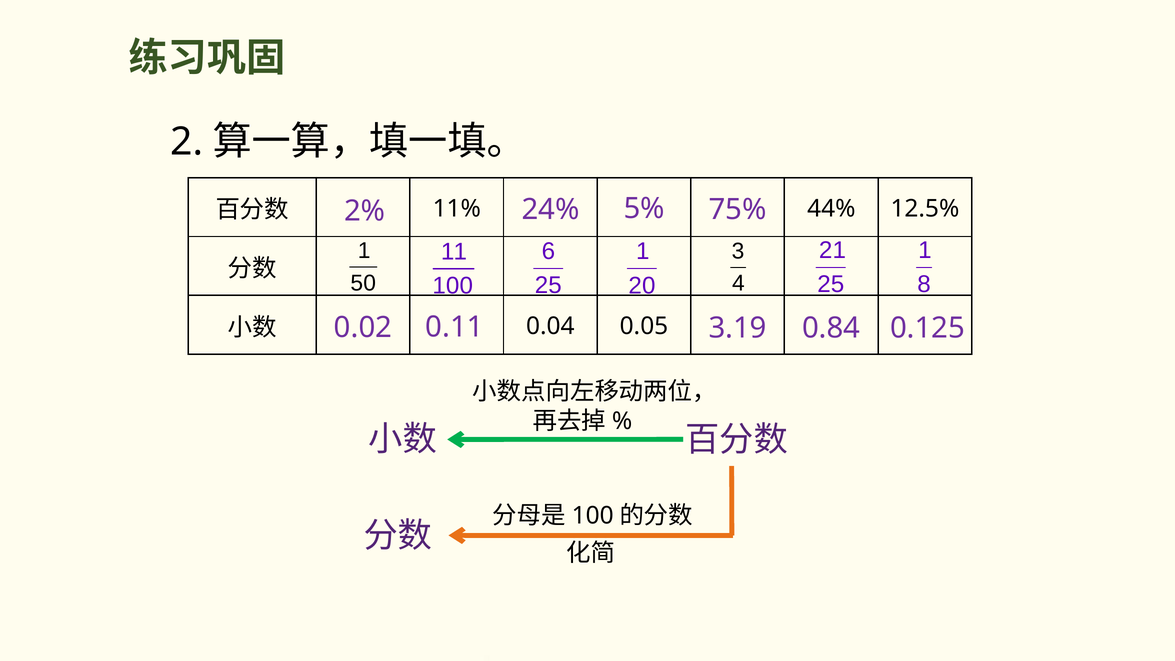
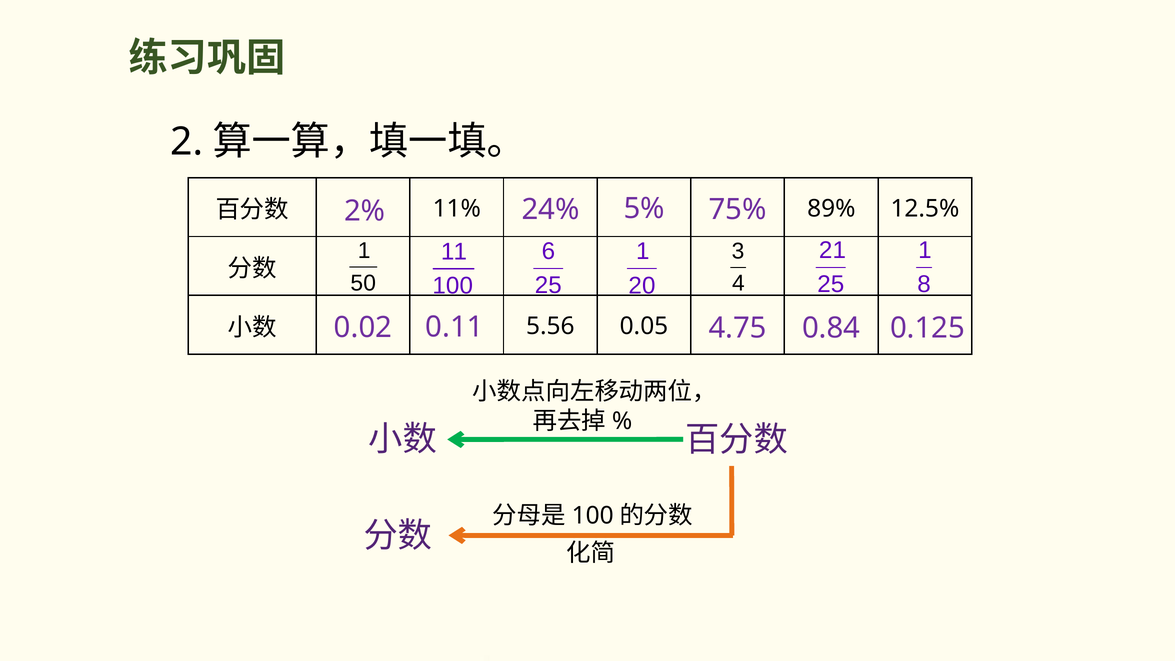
44%: 44% -> 89% (831, 208)
0.04: 0.04 -> 5.56 (550, 326)
3.19: 3.19 -> 4.75 (738, 328)
